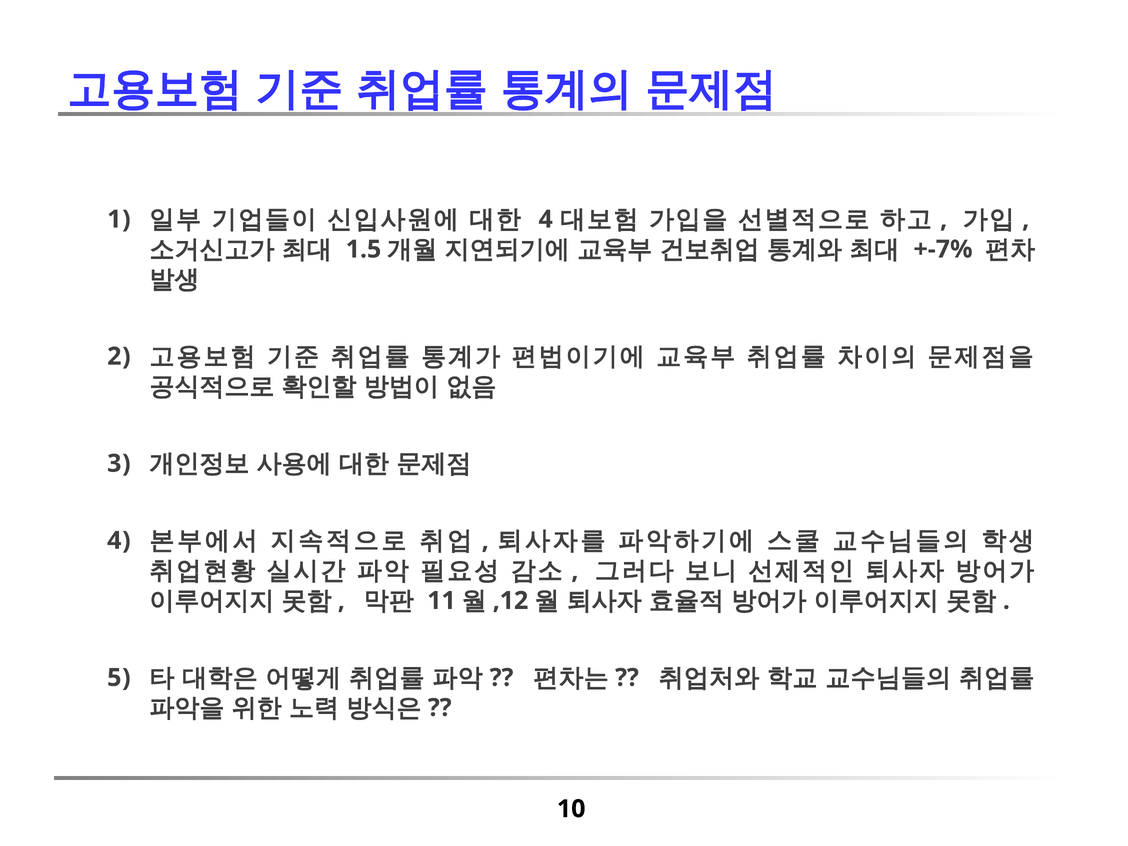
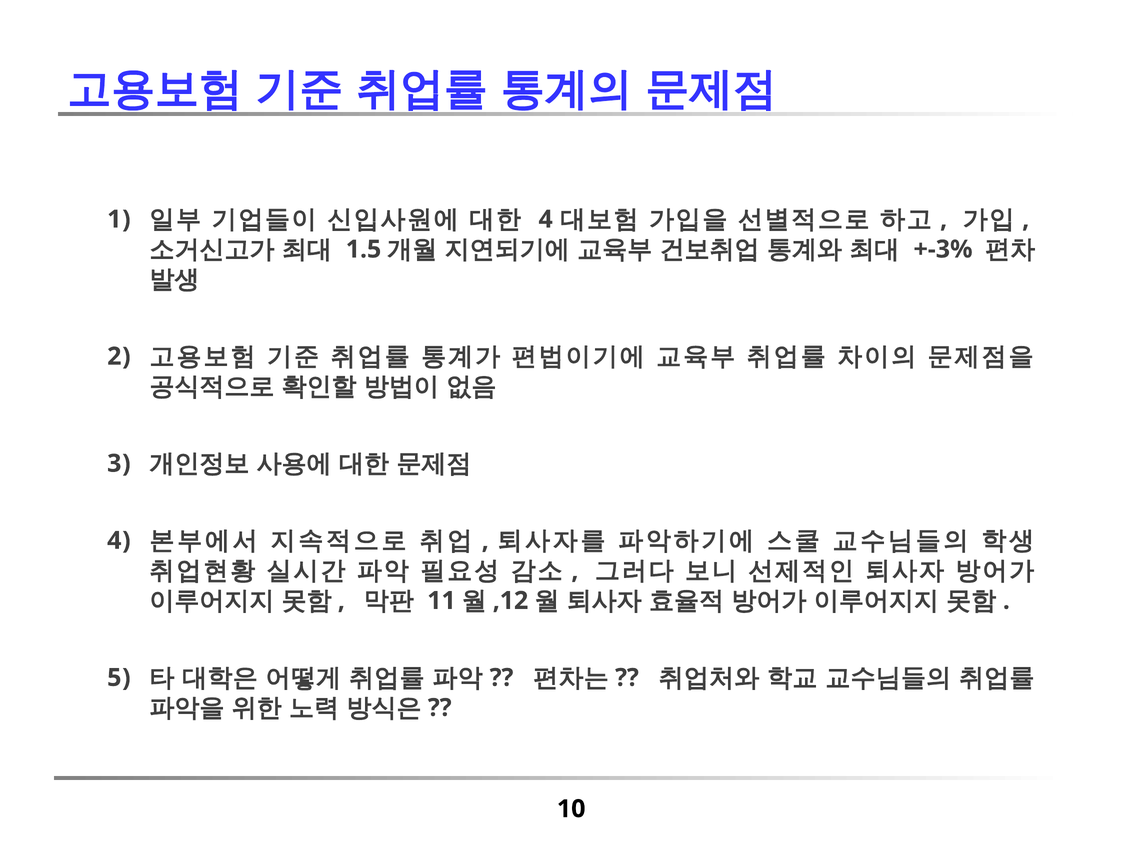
+-7%: +-7% -> +-3% (943, 249)
